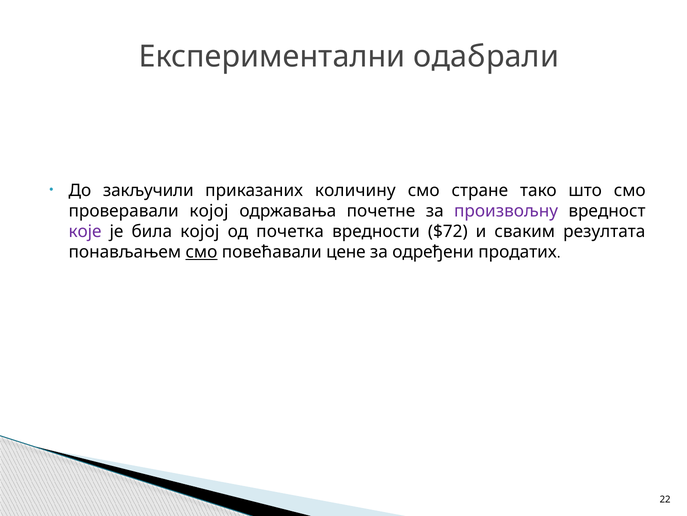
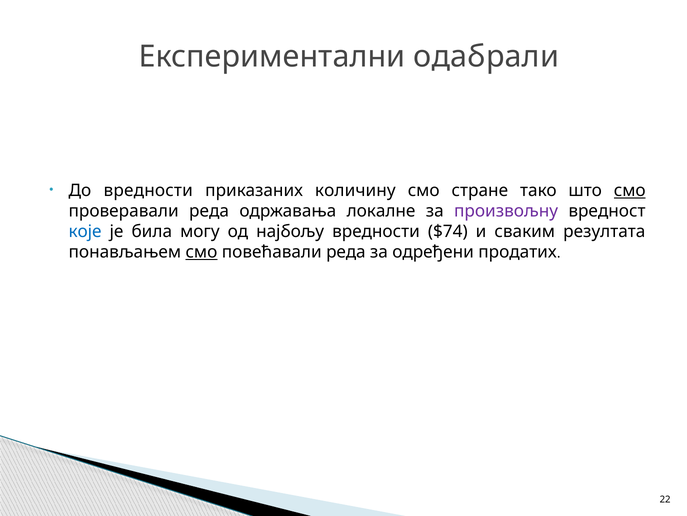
До закључили: закључили -> вредности (148, 190)
смо underline: none -> present (630, 190)
проверавали којој: којој -> реда (209, 211)
почетне: почетне -> локалне (381, 211)
које colour: purple -> blue (85, 231)
била којој: којој -> могу (200, 231)
почетка: почетка -> најбољу (290, 231)
$72: $72 -> $74 (448, 231)
повећавали цене: цене -> реда (346, 252)
